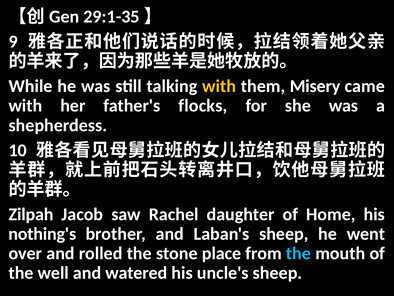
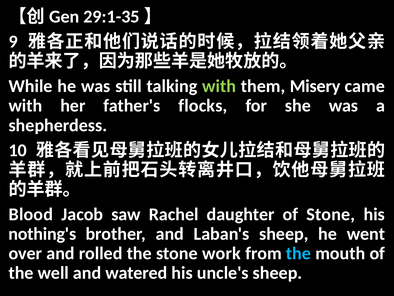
with colour: yellow -> light green (219, 86)
Zilpah: Zilpah -> Blood (31, 214)
of Home: Home -> Stone (331, 214)
place: place -> work (221, 253)
